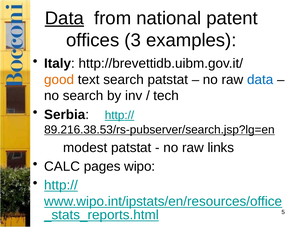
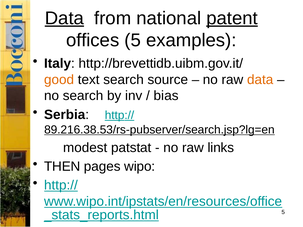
patent underline: none -> present (232, 18)
offices 3: 3 -> 5 (133, 40)
search patstat: patstat -> source (168, 80)
data colour: blue -> orange (260, 80)
tech: tech -> bias (166, 96)
CALC: CALC -> THEN (62, 167)
